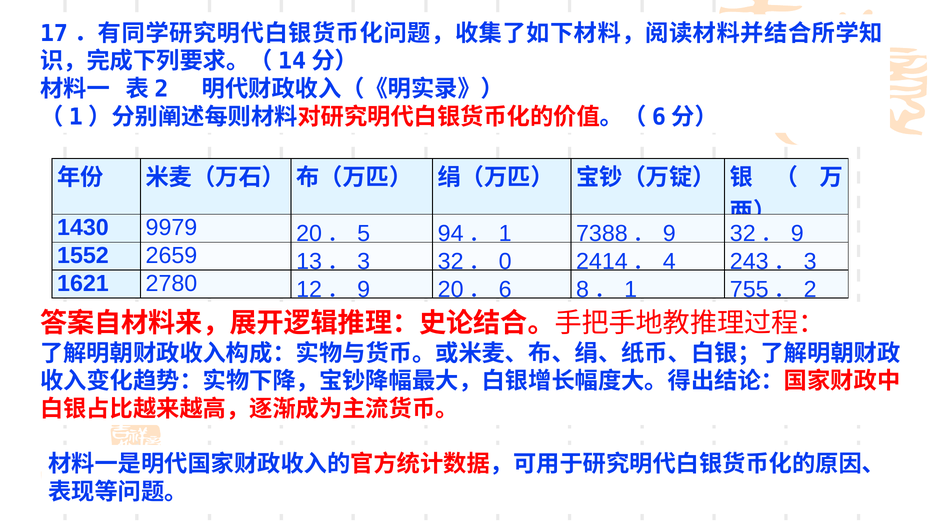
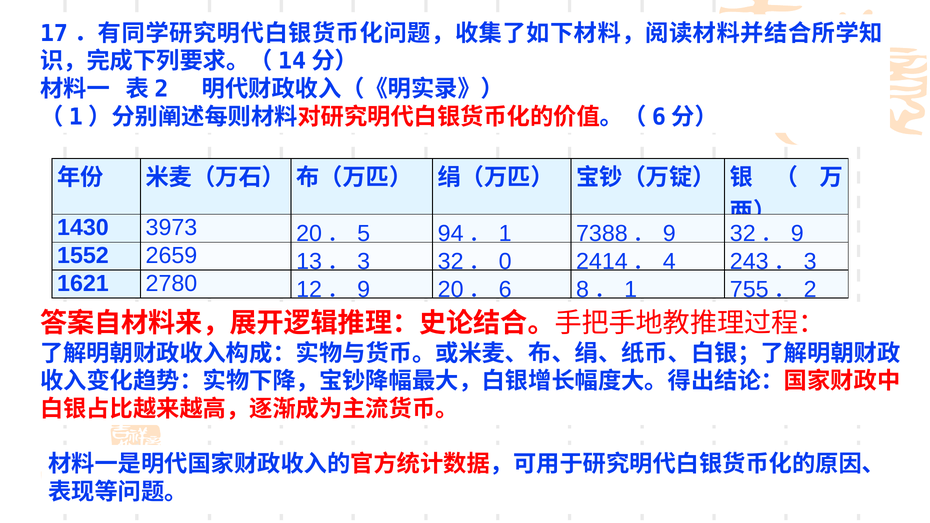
9979: 9979 -> 3973 (171, 228)
